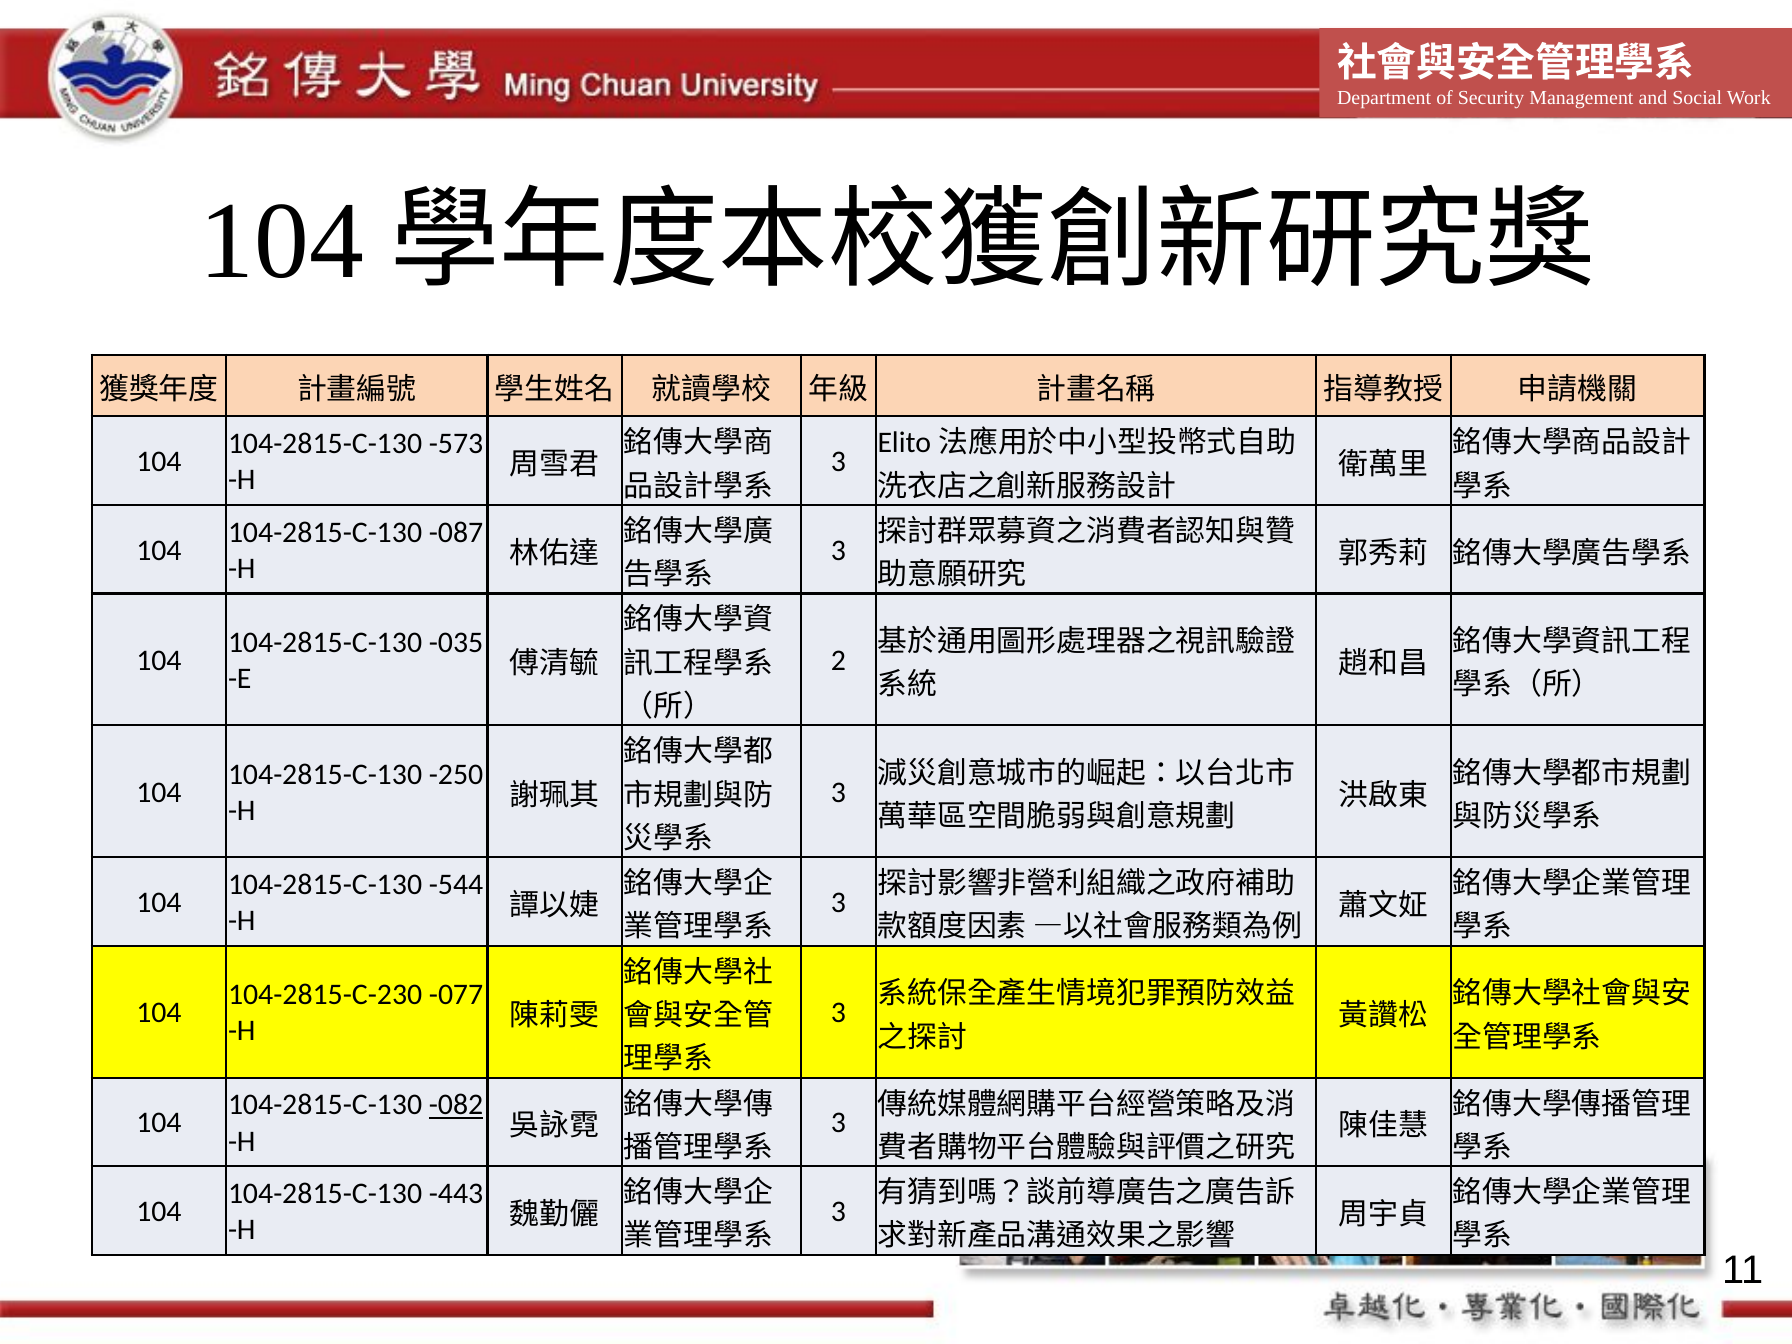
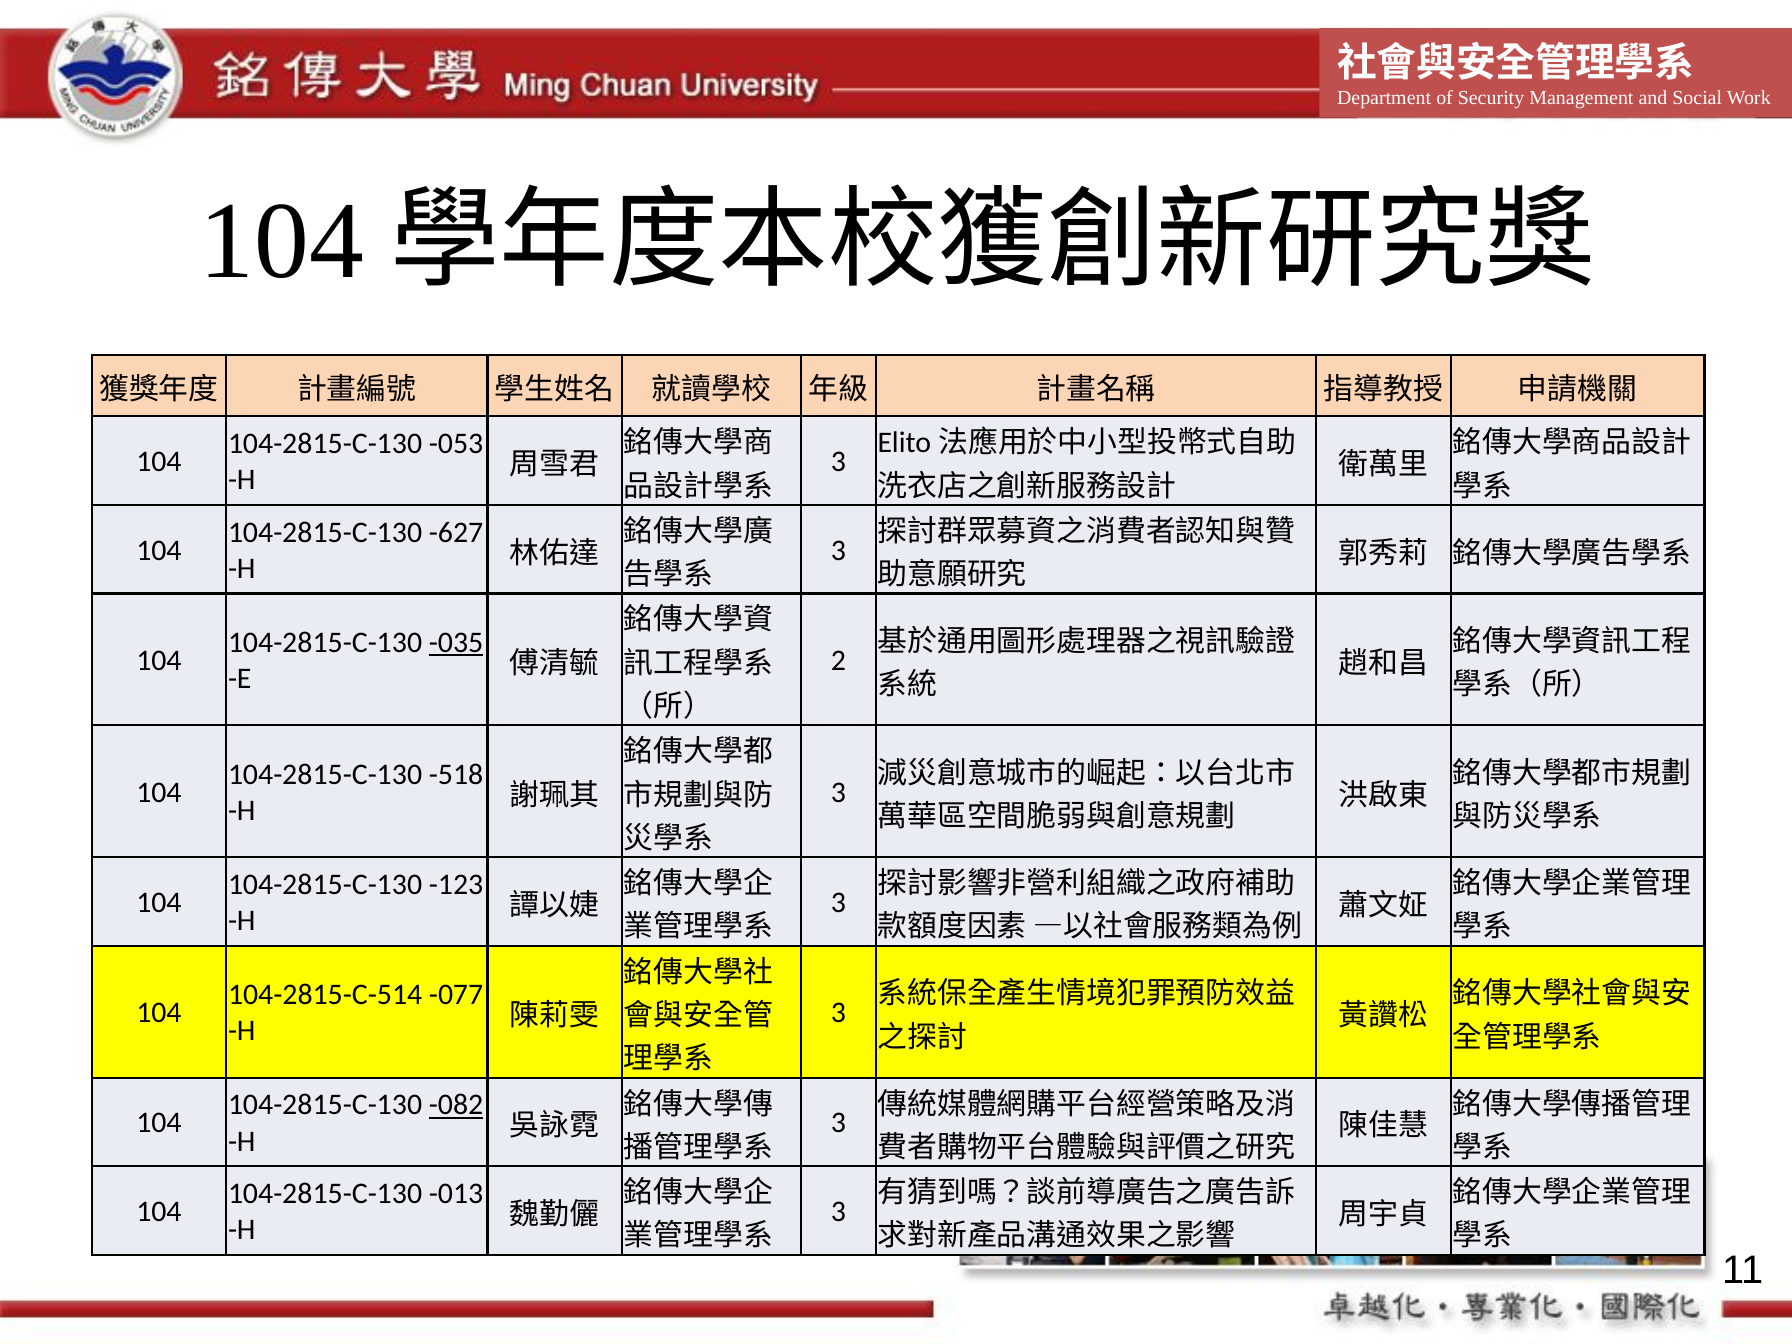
-573: -573 -> -053 (456, 444)
-087: -087 -> -627 (456, 532)
-035 underline: none -> present (456, 642)
-250: -250 -> -518 (456, 774)
-544: -544 -> -123 (456, 884)
104-2815-C-230: 104-2815-C-230 -> 104-2815-C-514 (325, 995)
-443: -443 -> -013 (456, 1193)
